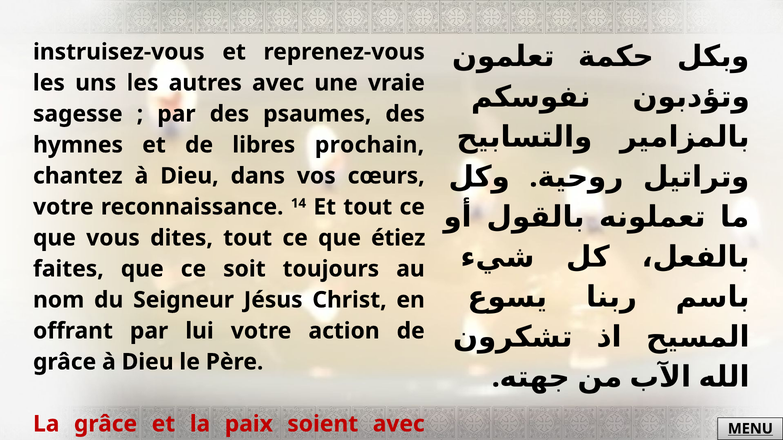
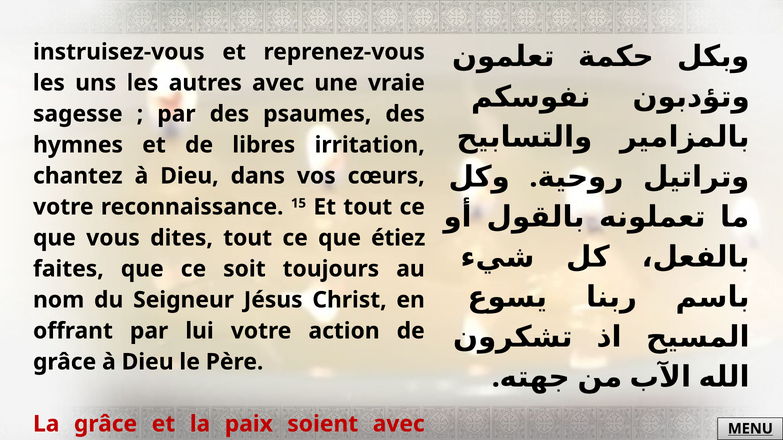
prochain: prochain -> irritation (370, 145)
14: 14 -> 15 (298, 203)
